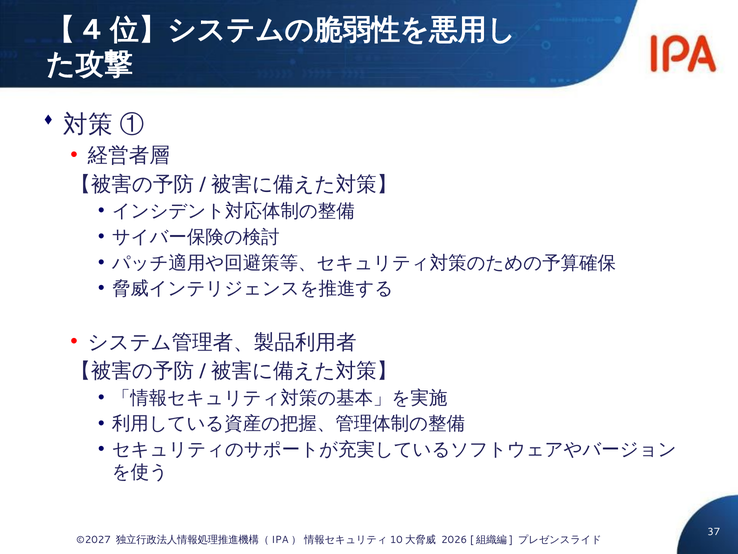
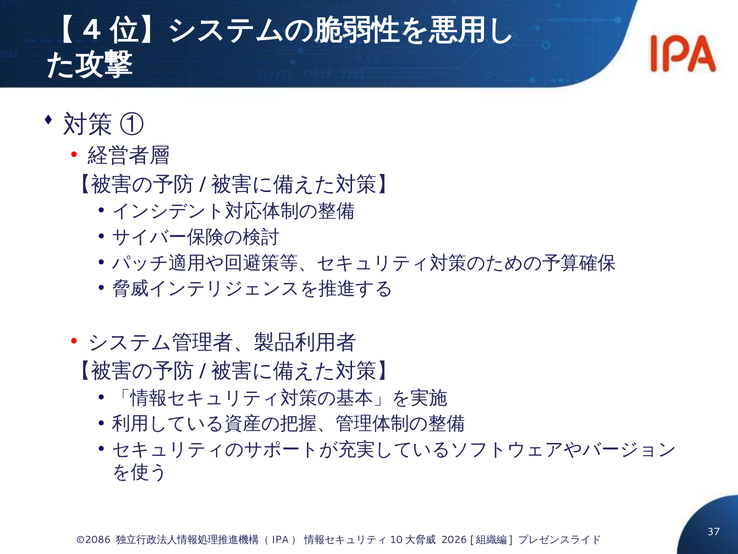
©2027: ©2027 -> ©2086 (93, 539)
